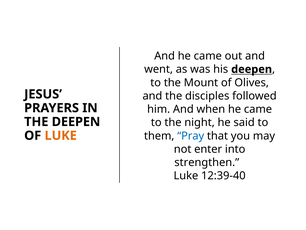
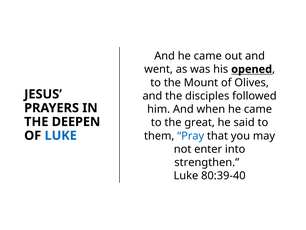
his deepen: deepen -> opened (252, 69)
night: night -> great (200, 122)
LUKE colour: orange -> blue (61, 135)
12:39-40: 12:39-40 -> 80:39-40 (223, 175)
